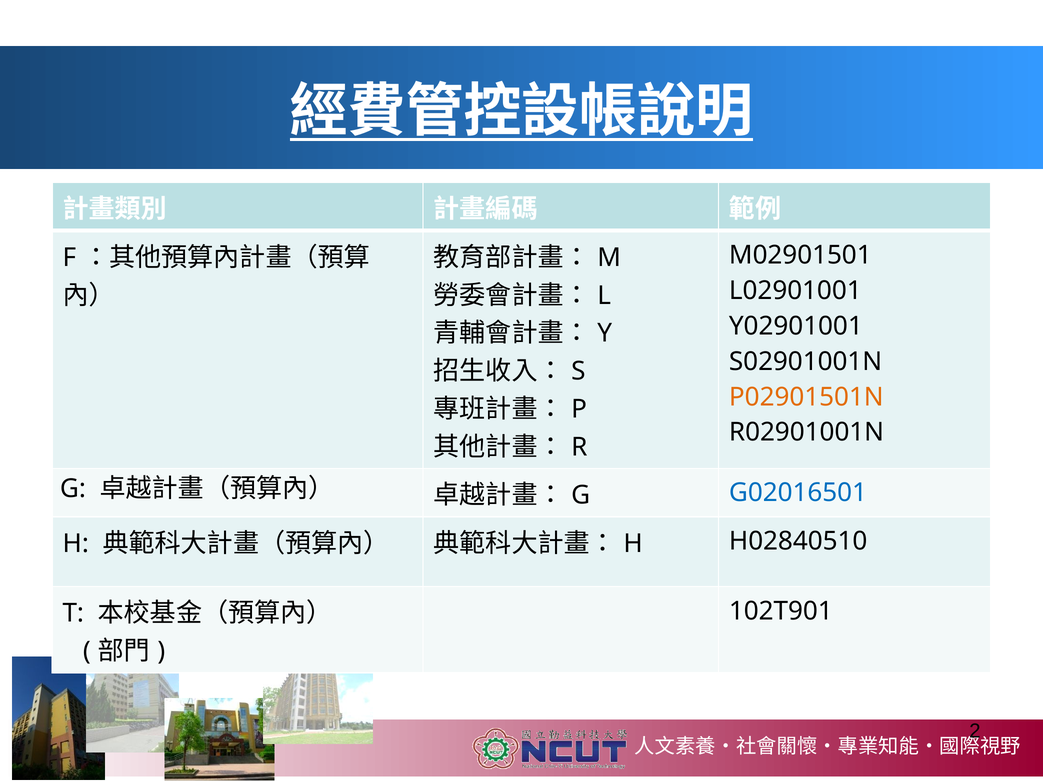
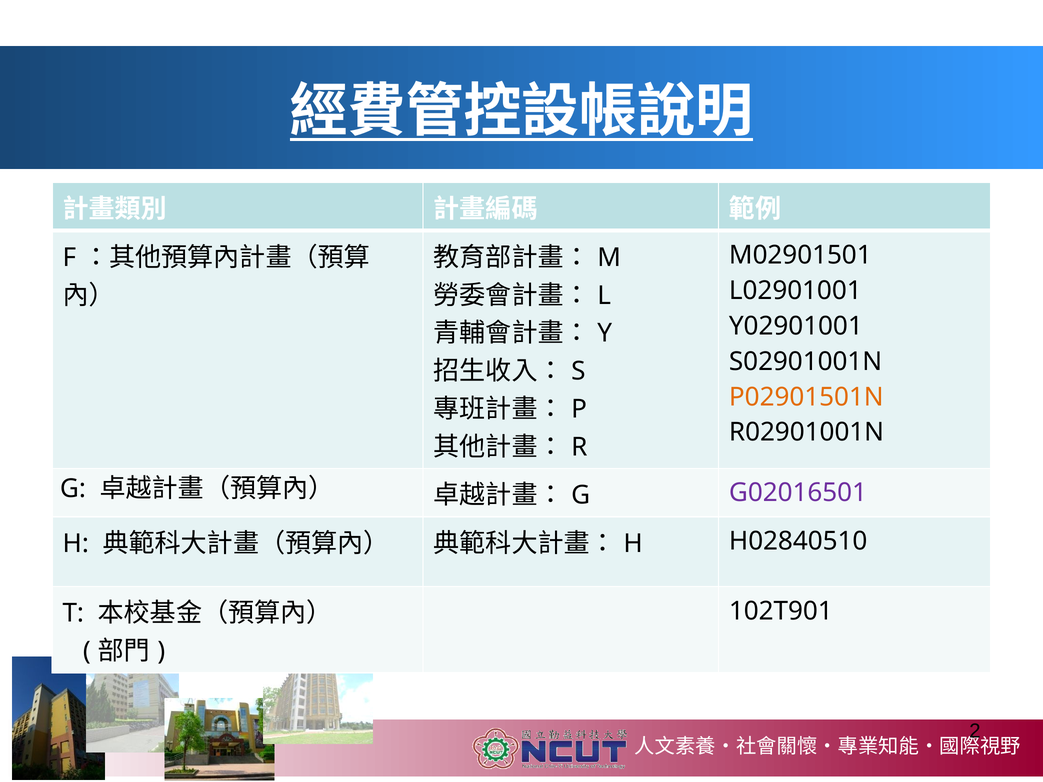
G02016501 colour: blue -> purple (798, 493)
